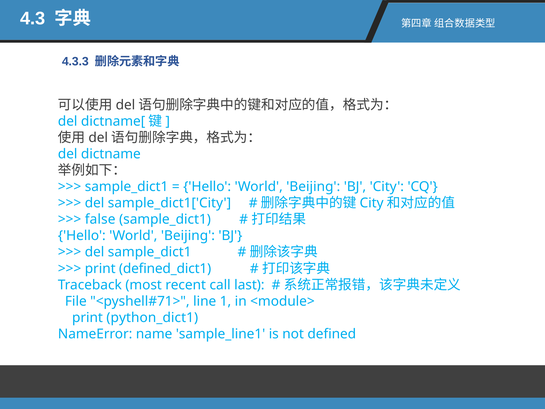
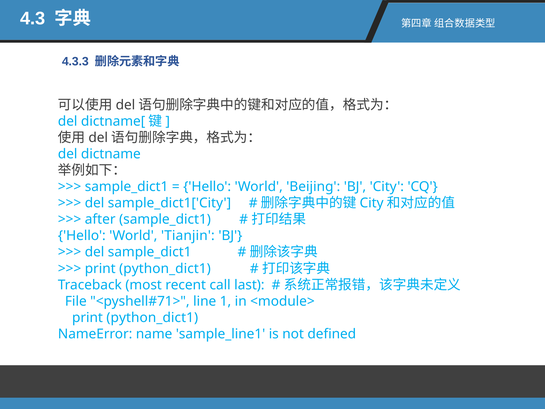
false: false -> after (100, 219)
Beijing: Beijing -> Tianjin (188, 236)
defined_dict1: defined_dict1 -> python_dict1 (165, 268)
